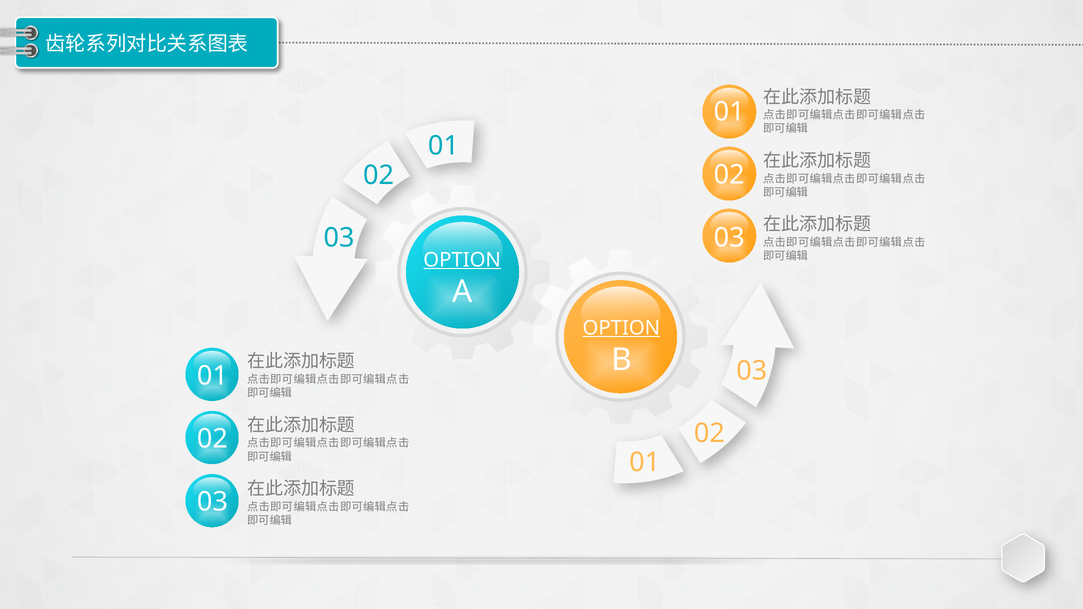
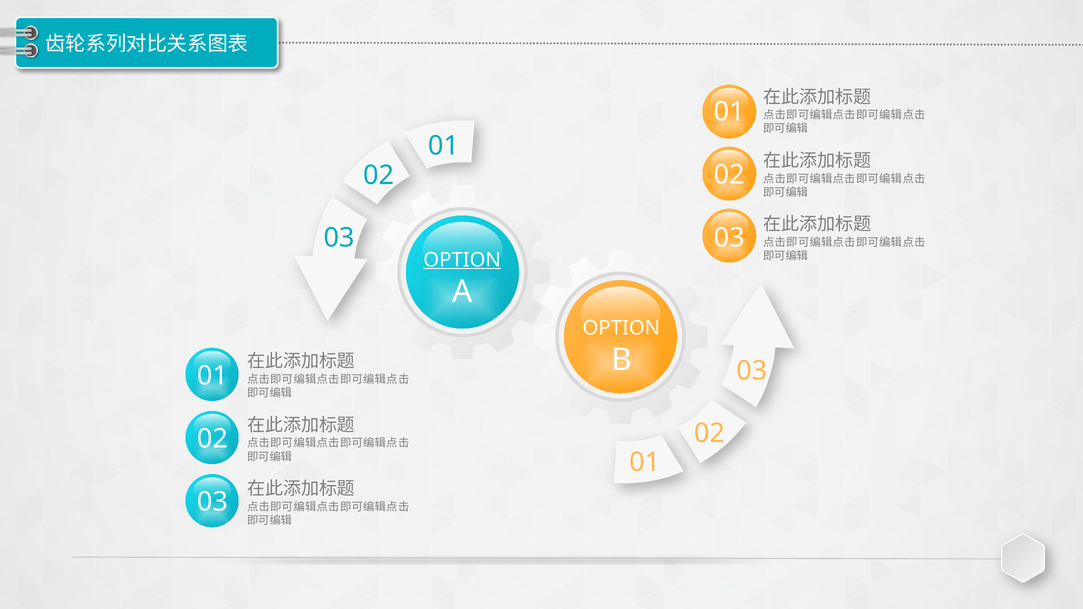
OPTION underline: present -> none (621, 328)
